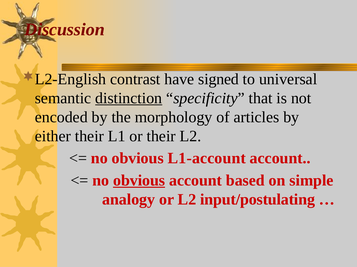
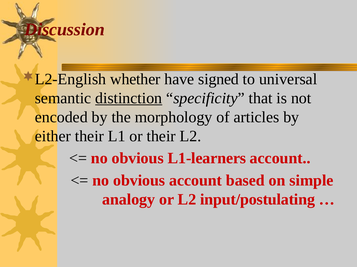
contrast: contrast -> whether (135, 79)
L1-account: L1-account -> L1-learners (207, 159)
obvious underline: present -> none (139, 181)
